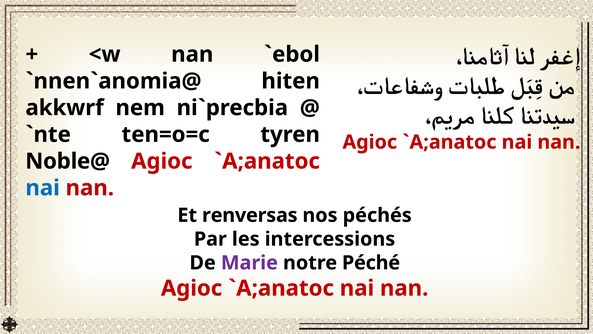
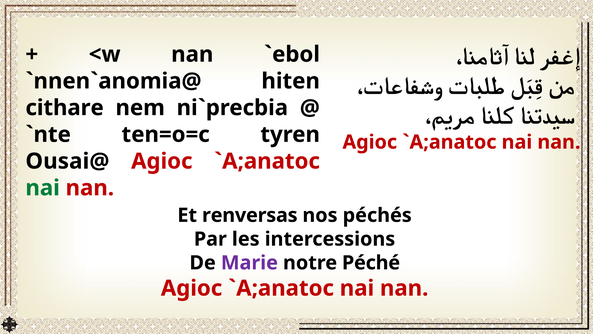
akkwrf: akkwrf -> cithare (65, 108)
Noble@: Noble@ -> Ousai@ (67, 161)
nai colour: blue -> green (43, 188)
